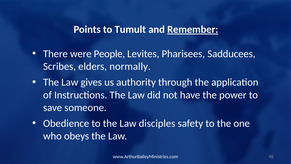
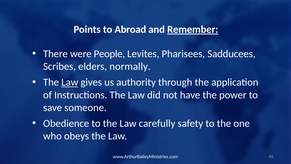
Tumult: Tumult -> Abroad (130, 29)
Law underline: none -> present (70, 82)
disciples: disciples -> carefully (157, 123)
